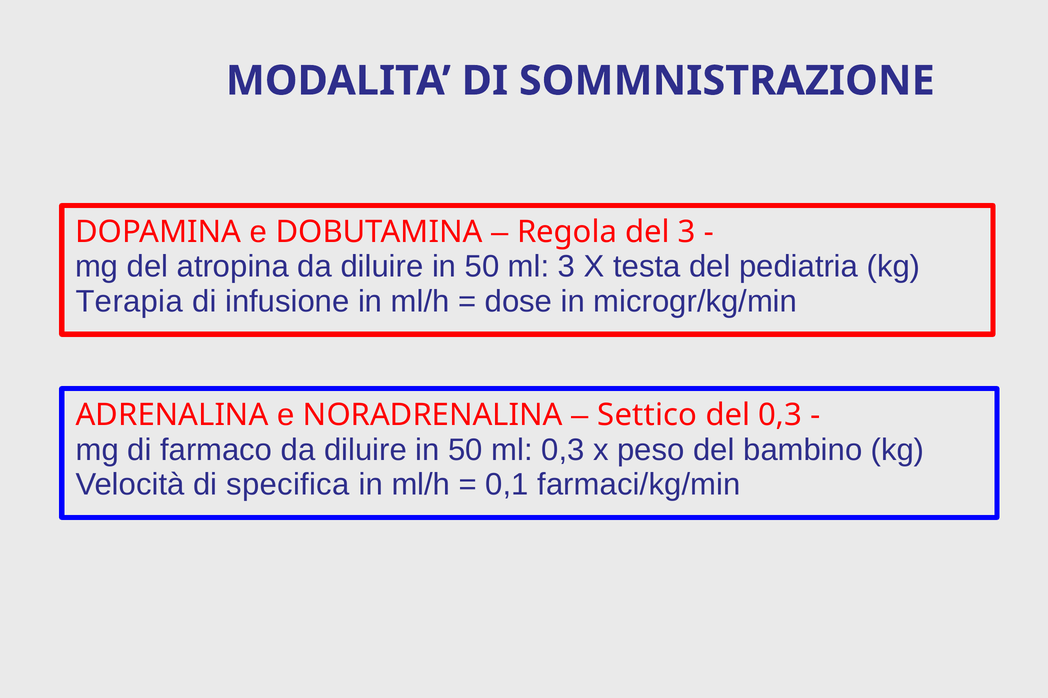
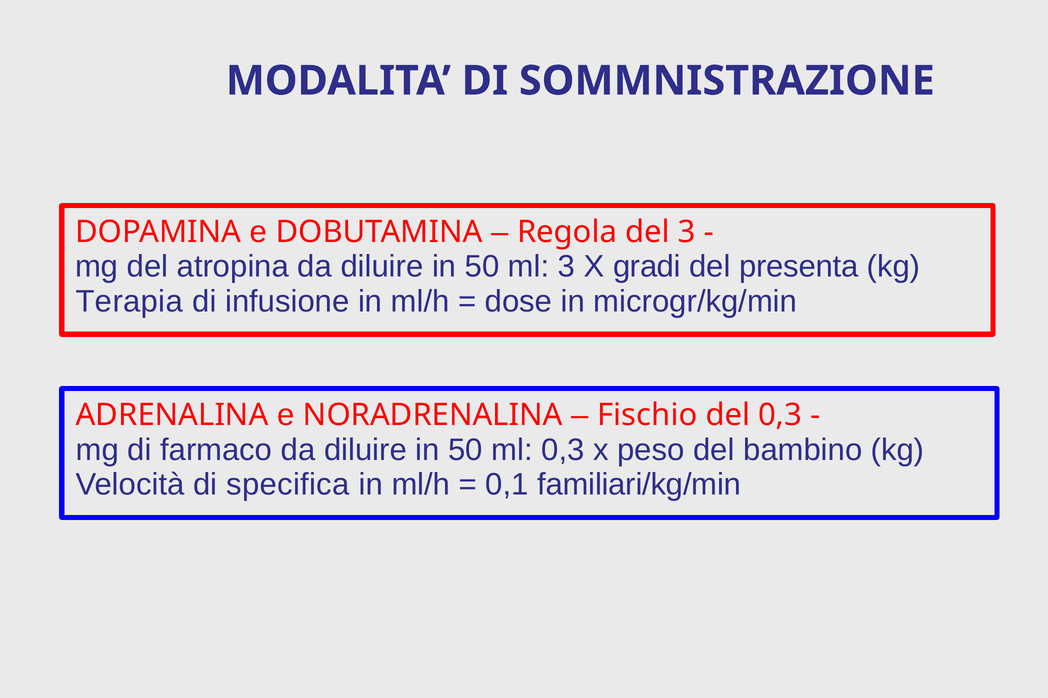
testa: testa -> gradi (647, 267)
pediatria: pediatria -> presenta (799, 267)
Settico: Settico -> Fischio (647, 416)
farmaci/kg/min: farmaci/kg/min -> familiari/kg/min (639, 485)
